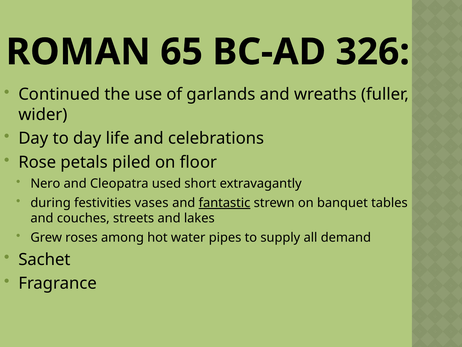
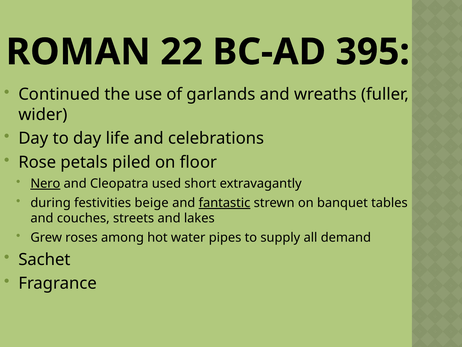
65: 65 -> 22 (182, 52)
326: 326 -> 395 (373, 52)
Nero underline: none -> present (45, 183)
vases: vases -> beige (152, 203)
